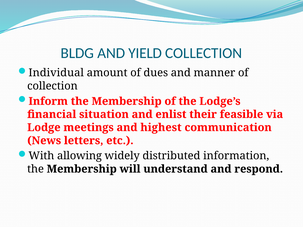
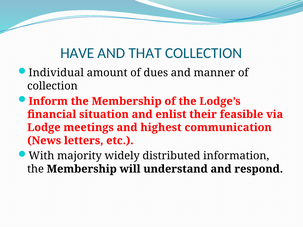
BLDG: BLDG -> HAVE (77, 53)
YIELD: YIELD -> THAT (145, 53)
allowing: allowing -> majority (79, 156)
